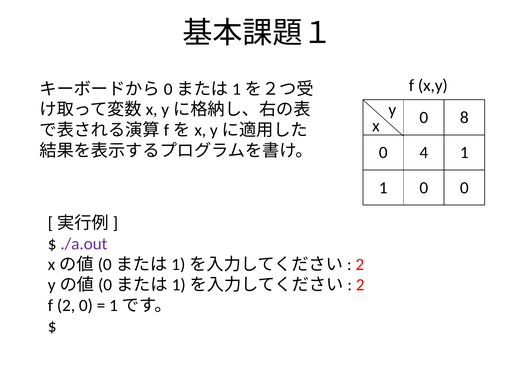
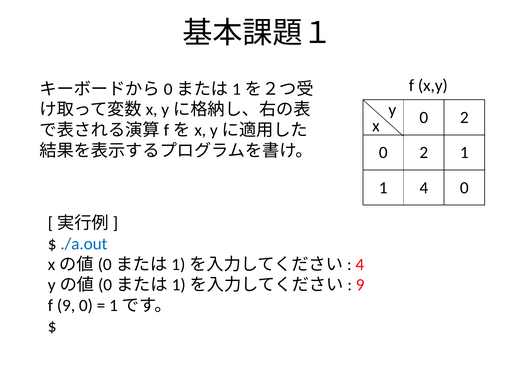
8: 8 -> 2 (464, 118)
4: 4 -> 2 (424, 153)
1 0: 0 -> 4 (424, 188)
./a.out colour: purple -> blue (84, 244)
2: 2 -> 4 (360, 265)
2: 2 -> 9 (360, 285)
f 2: 2 -> 9 (66, 306)
